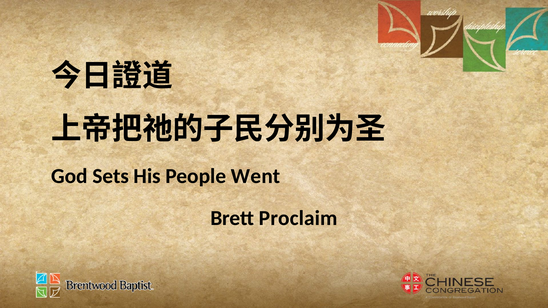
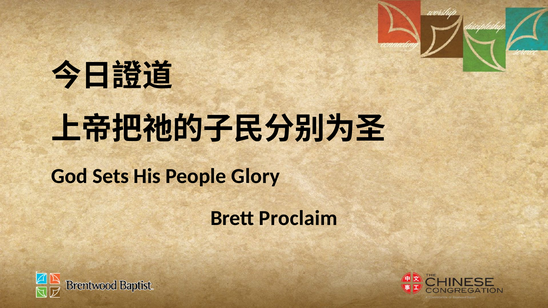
Went: Went -> Glory (256, 176)
